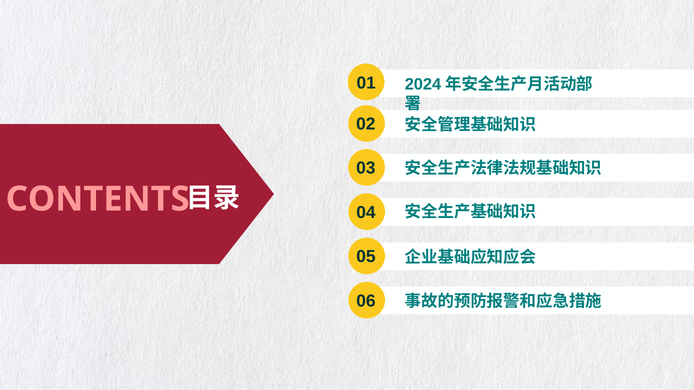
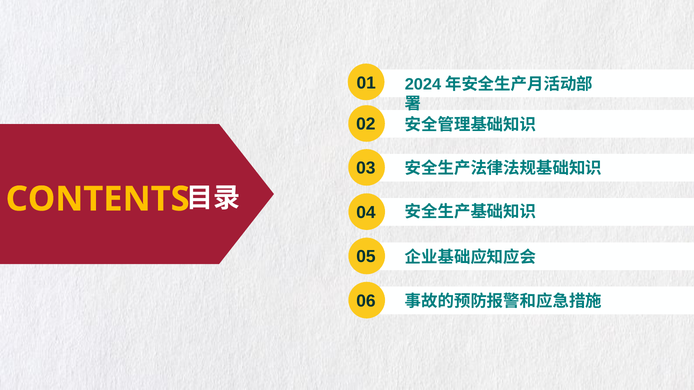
CONTENTS colour: pink -> yellow (98, 199)
